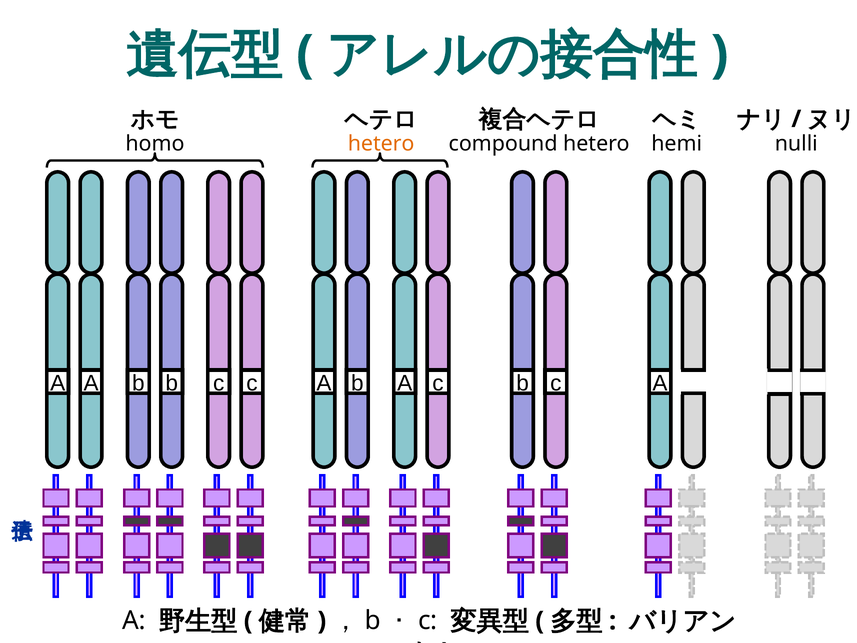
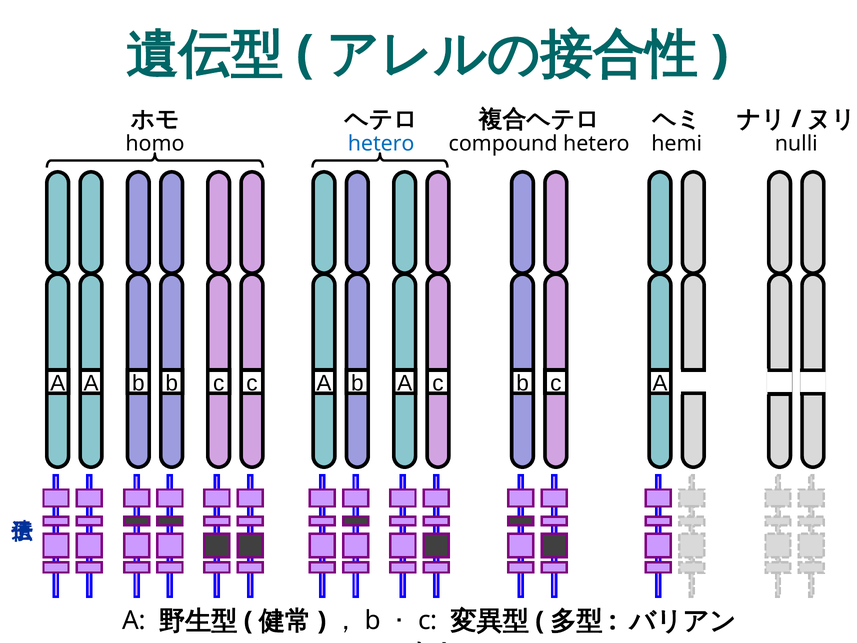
hetero colour: orange -> blue (381, 143)
